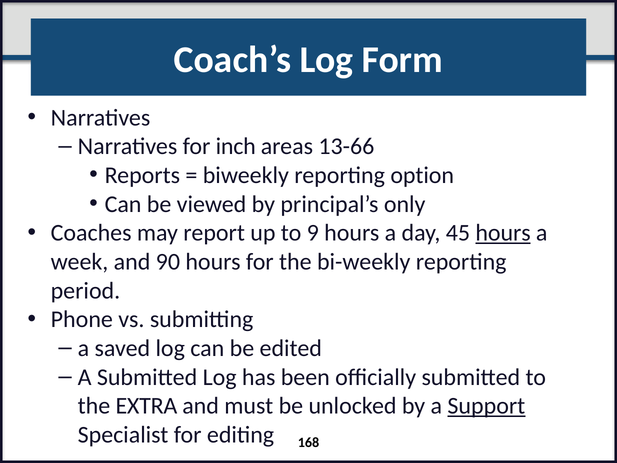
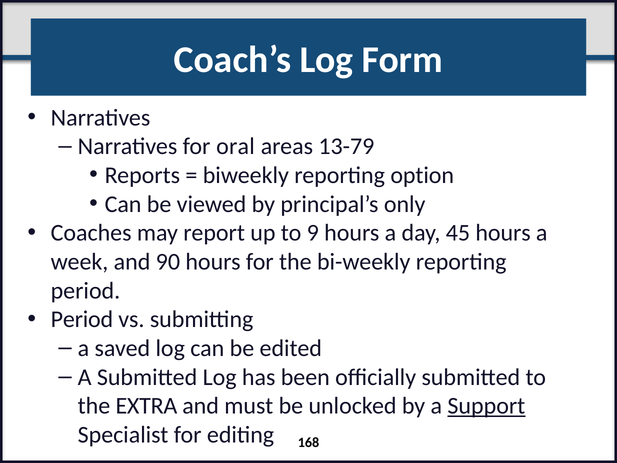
inch: inch -> oral (235, 146)
13-66: 13-66 -> 13-79 (346, 146)
hours underline: present -> none (503, 233)
Phone: Phone -> Period (82, 319)
